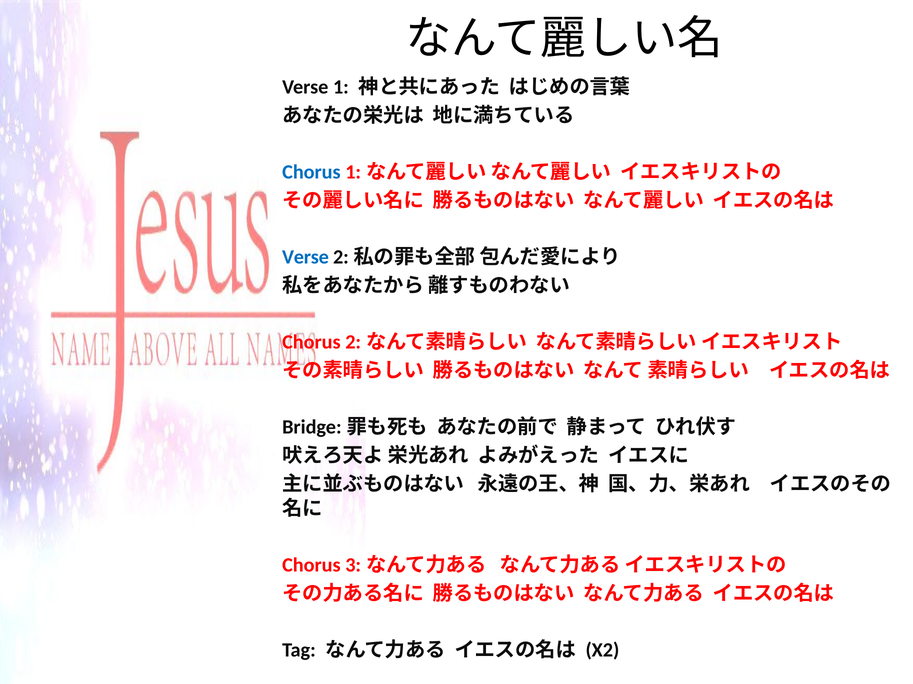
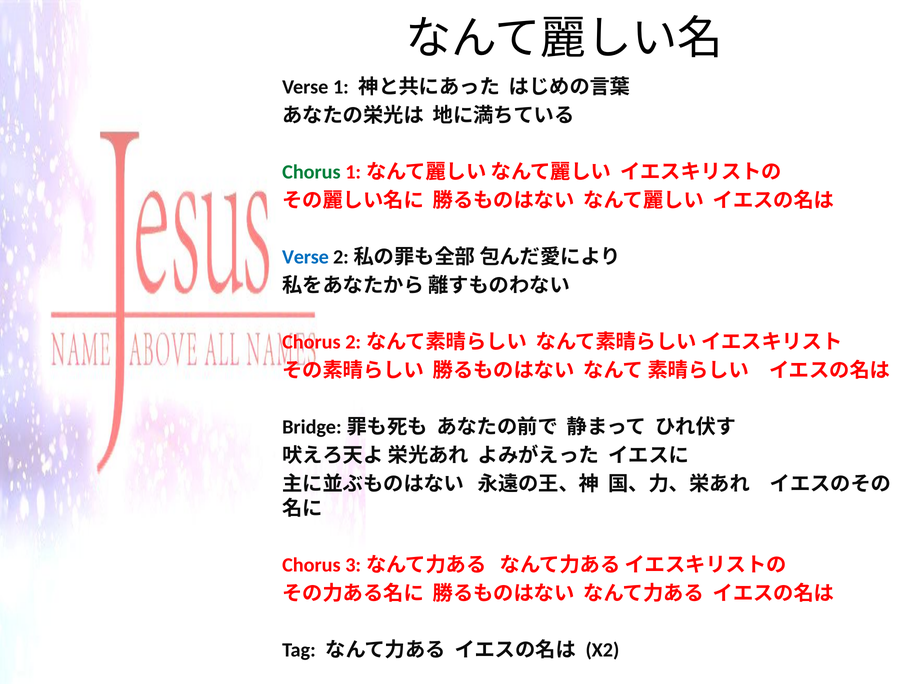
Chorus colour: blue -> green (311, 172)
